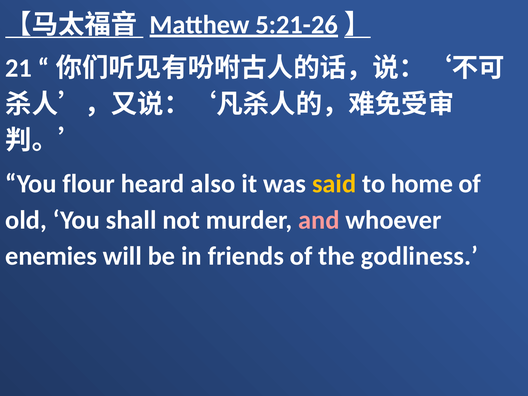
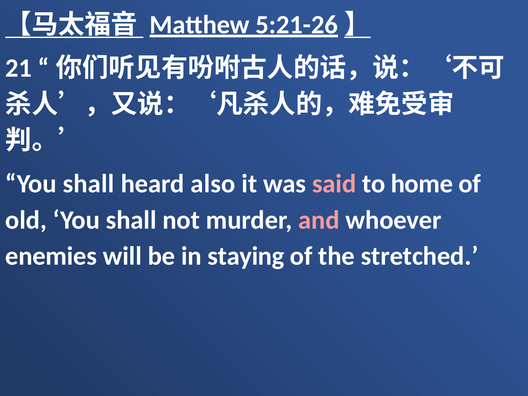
flour: flour -> shall (89, 184)
said colour: yellow -> pink (334, 184)
friends: friends -> staying (246, 256)
godliness: godliness -> stretched (420, 256)
